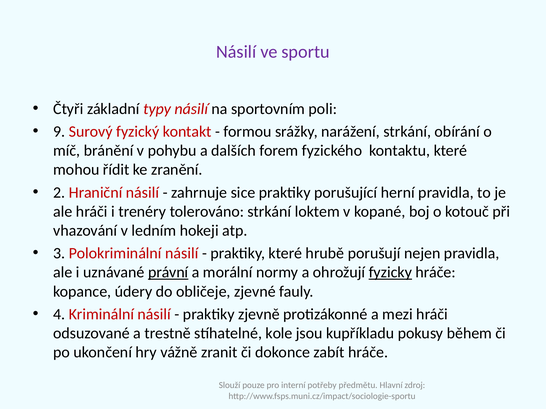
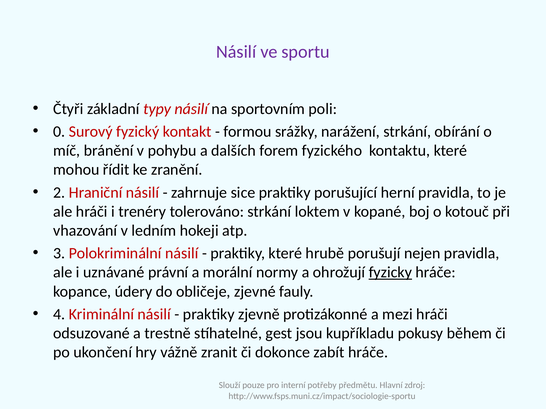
9: 9 -> 0 (59, 132)
právní underline: present -> none (168, 273)
kole: kole -> gest (279, 334)
